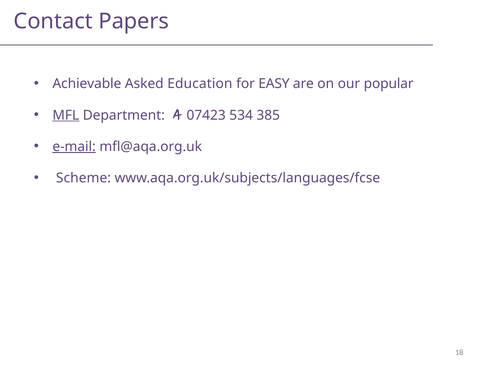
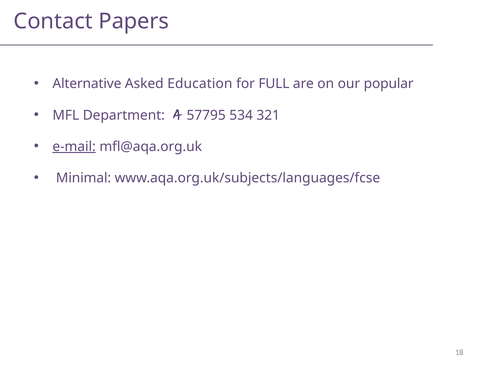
Achievable: Achievable -> Alternative (87, 84)
EASY: EASY -> FULL (274, 84)
MFL underline: present -> none (66, 115)
07423: 07423 -> 57795 (206, 115)
385: 385 -> 321 (268, 115)
Scheme: Scheme -> Minimal (84, 178)
